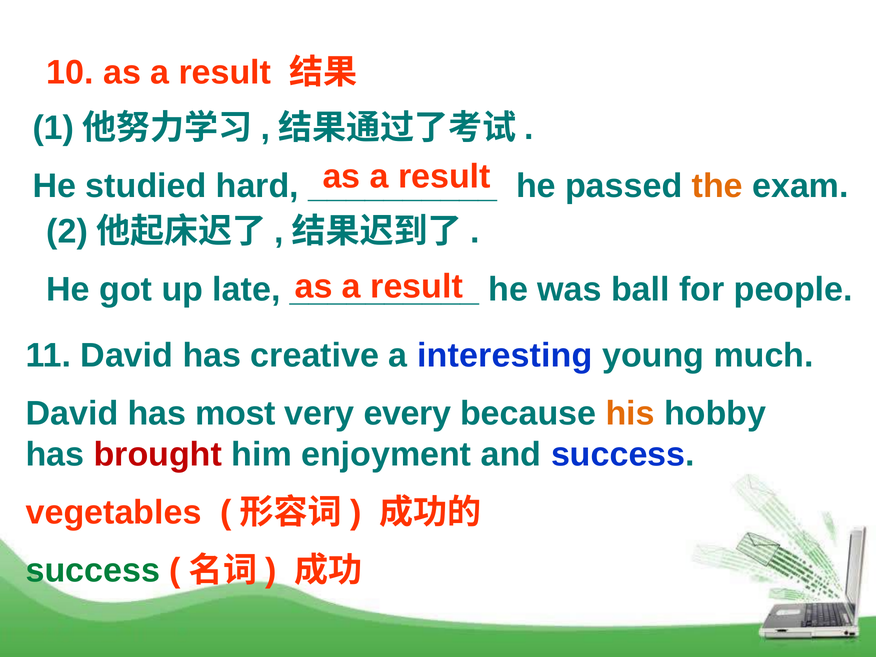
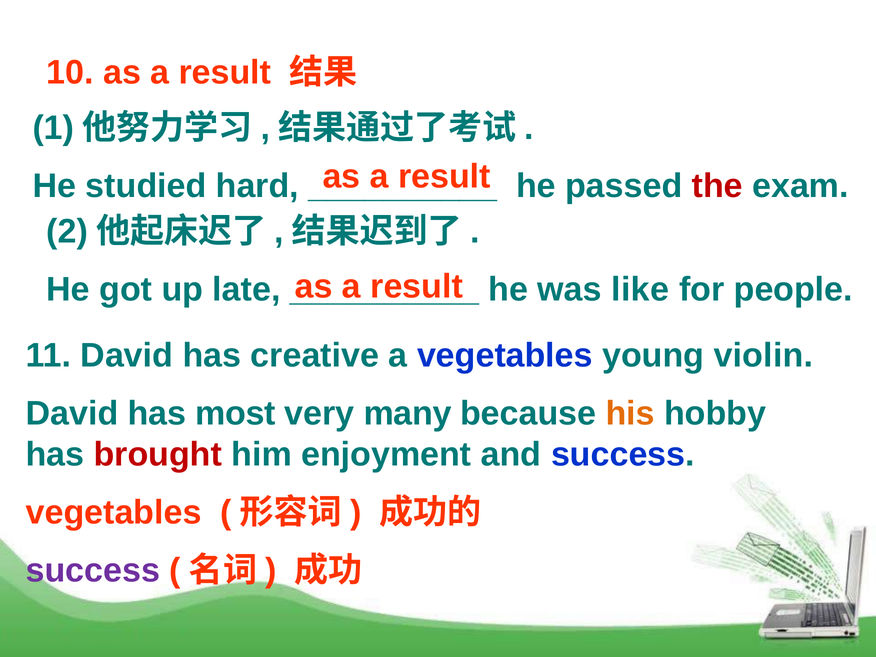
the colour: orange -> red (717, 186)
ball: ball -> like (640, 289)
a interesting: interesting -> vegetables (505, 356)
much: much -> violin (763, 356)
every: every -> many (407, 414)
success colour: green -> purple (93, 570)
